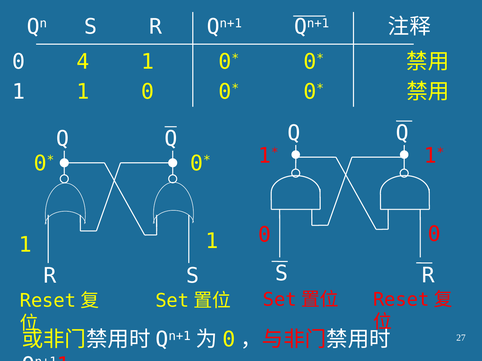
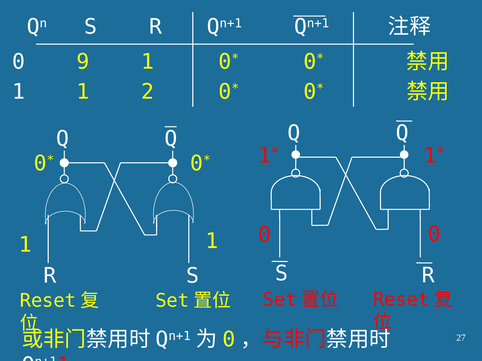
4: 4 -> 9 (83, 62)
1 0: 0 -> 2 (148, 92)
